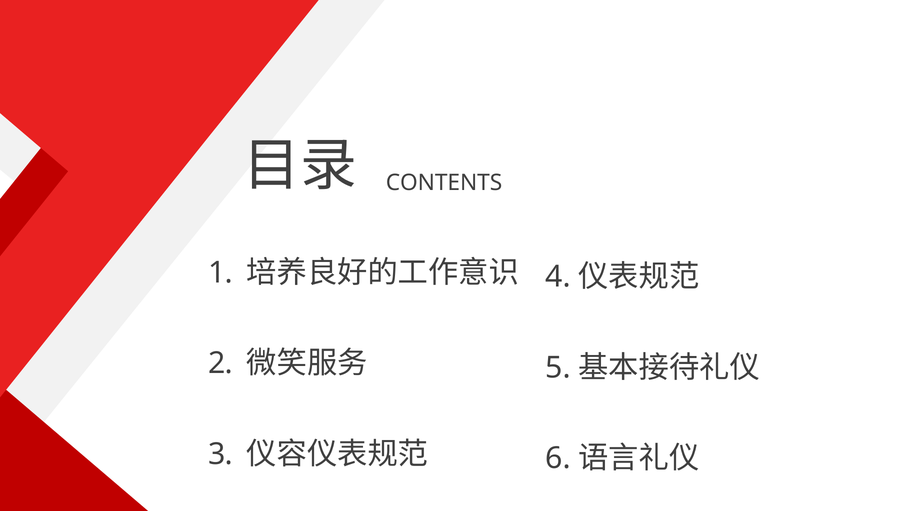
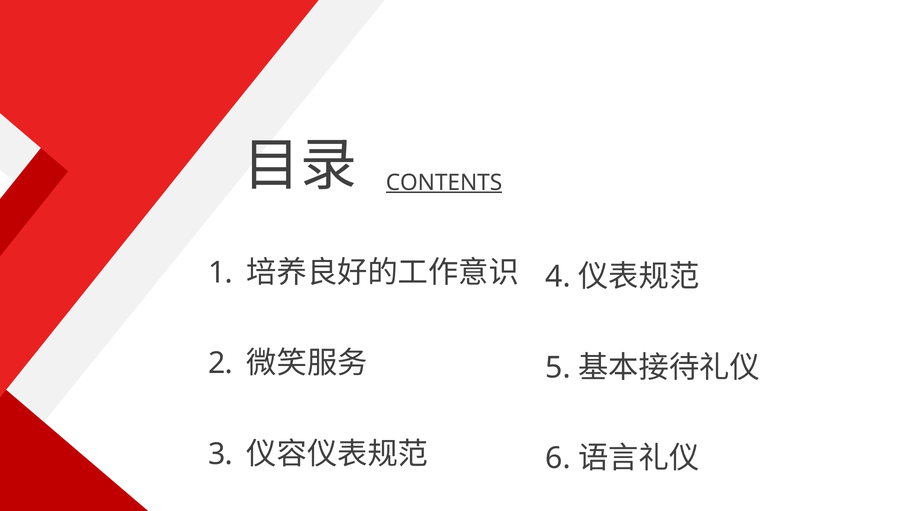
CONTENTS underline: none -> present (444, 183)
